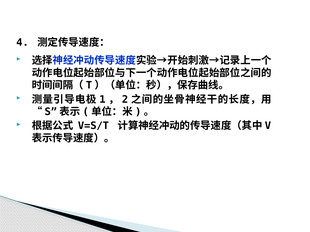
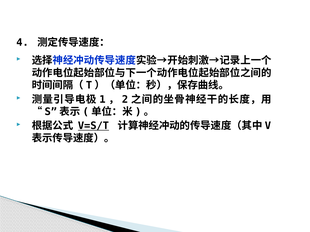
V=S/T underline: none -> present (93, 126)
